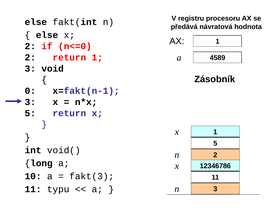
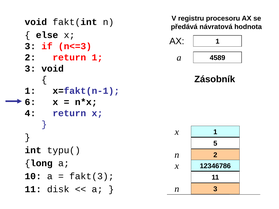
else: else -> void (36, 22)
2: 2 -> 3 (30, 46)
n<=0: n<=0 -> n<=3 (75, 46)
0: 0 -> 1 (30, 91)
3: 3 -> 6 (30, 102)
5: 5 -> 4 (30, 113)
void(: void( -> typu( (64, 150)
typu: typu -> disk (58, 190)
